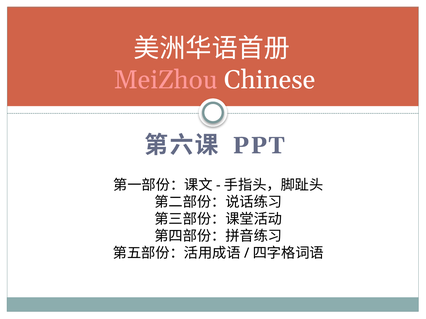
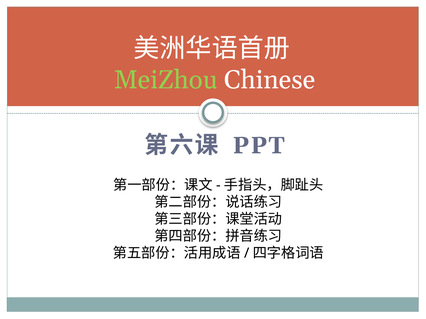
MeiZhou colour: pink -> light green (166, 80)
